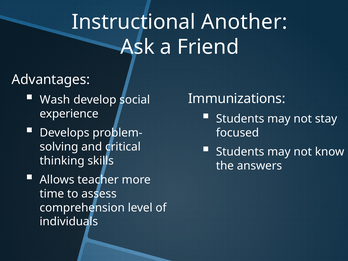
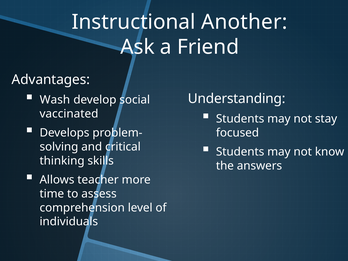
Immunizations: Immunizations -> Understanding (237, 99)
experience: experience -> vaccinated (69, 114)
